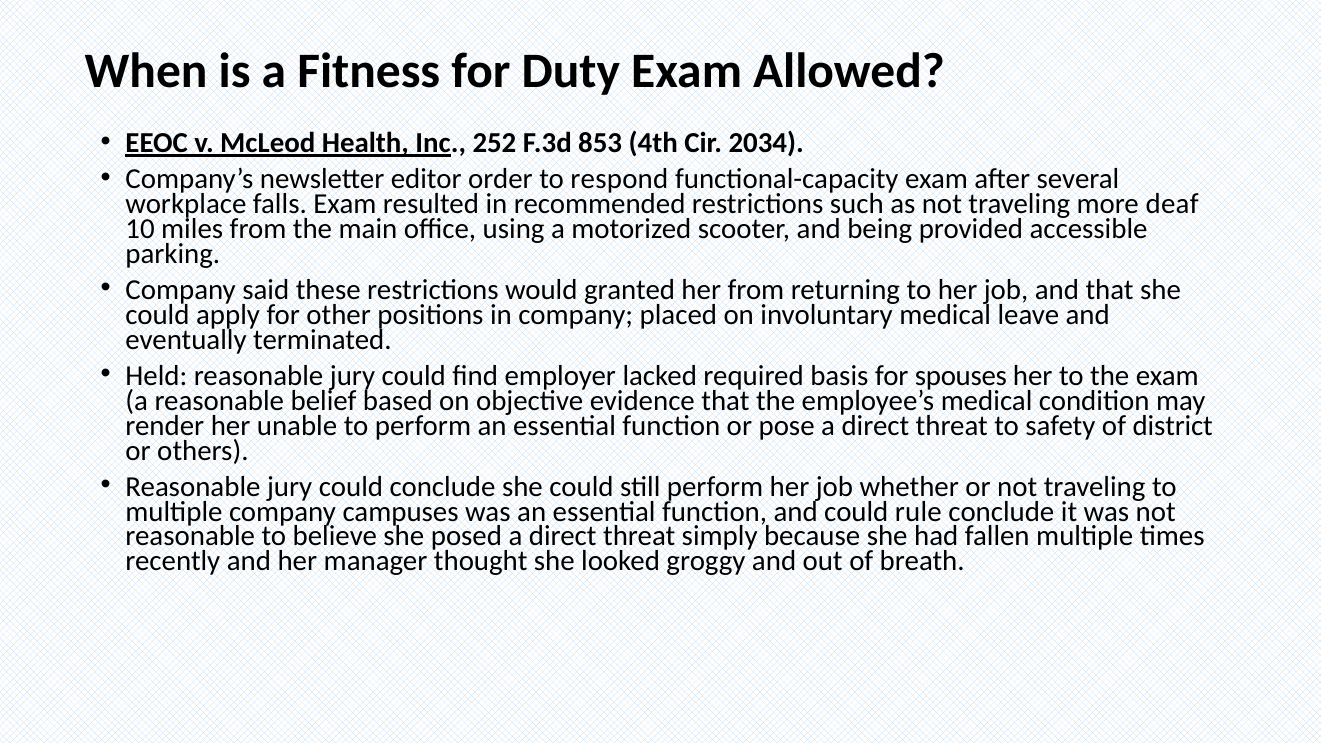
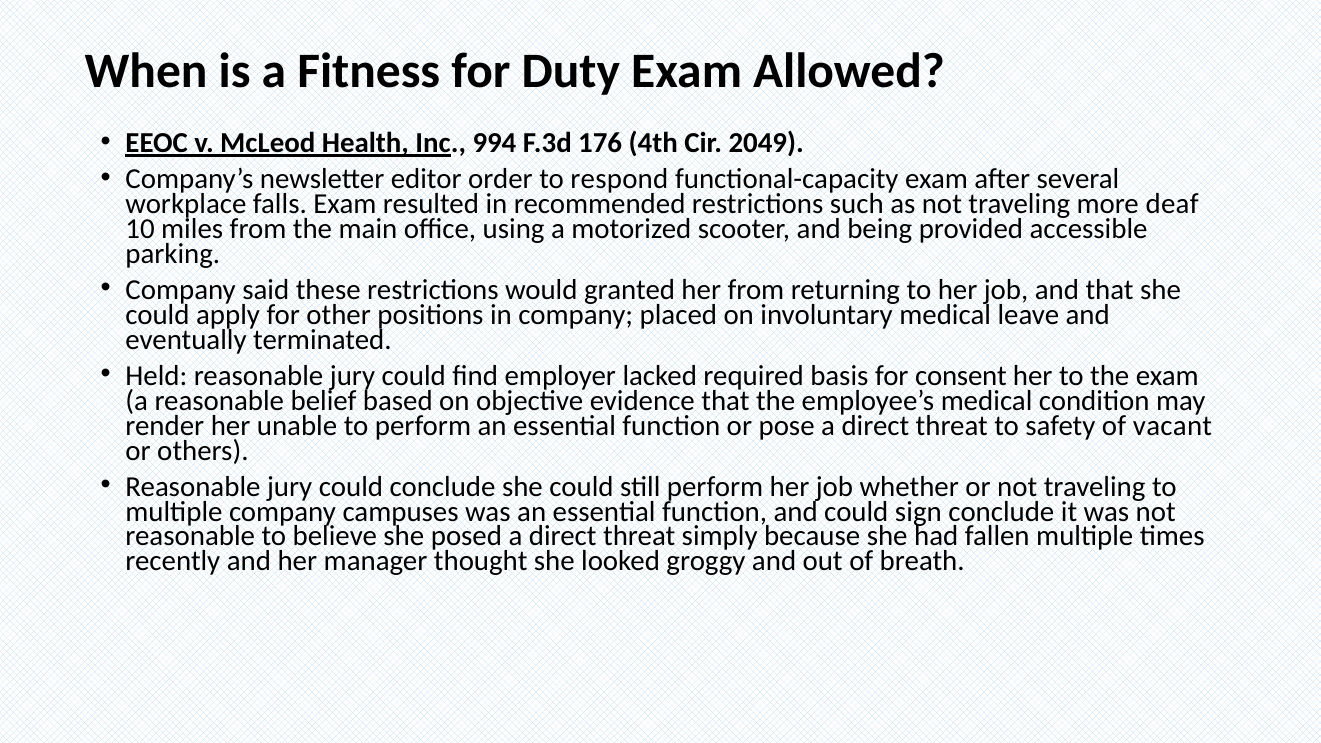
252: 252 -> 994 (494, 143)
853: 853 -> 176 (600, 143)
2034: 2034 -> 2049 (766, 143)
spouses: spouses -> consent (961, 376)
district: district -> vacant (1173, 426)
rule: rule -> sign (918, 512)
